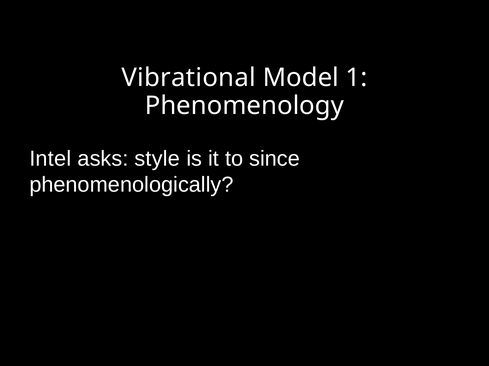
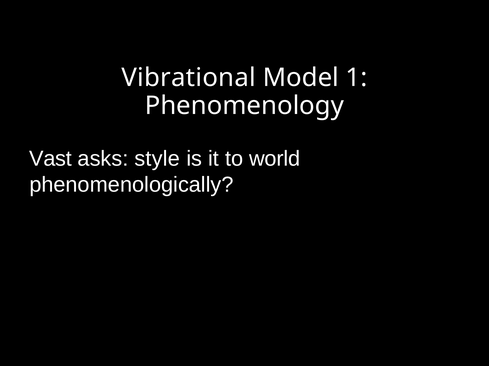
Intel: Intel -> Vast (51, 159)
since: since -> world (275, 159)
